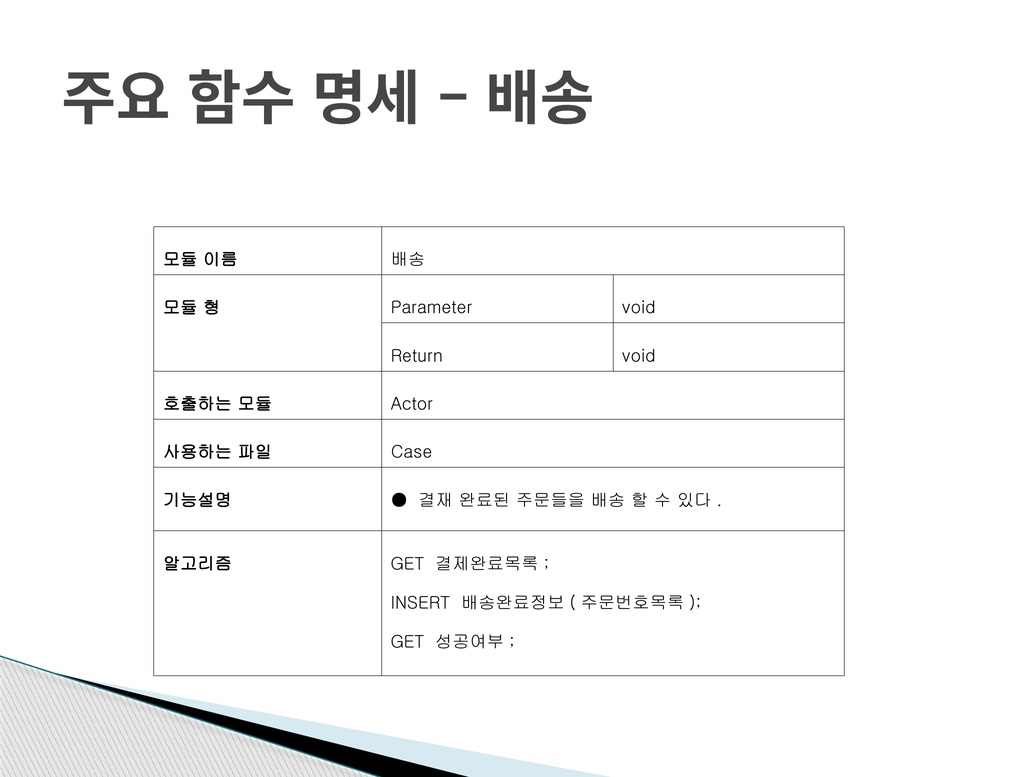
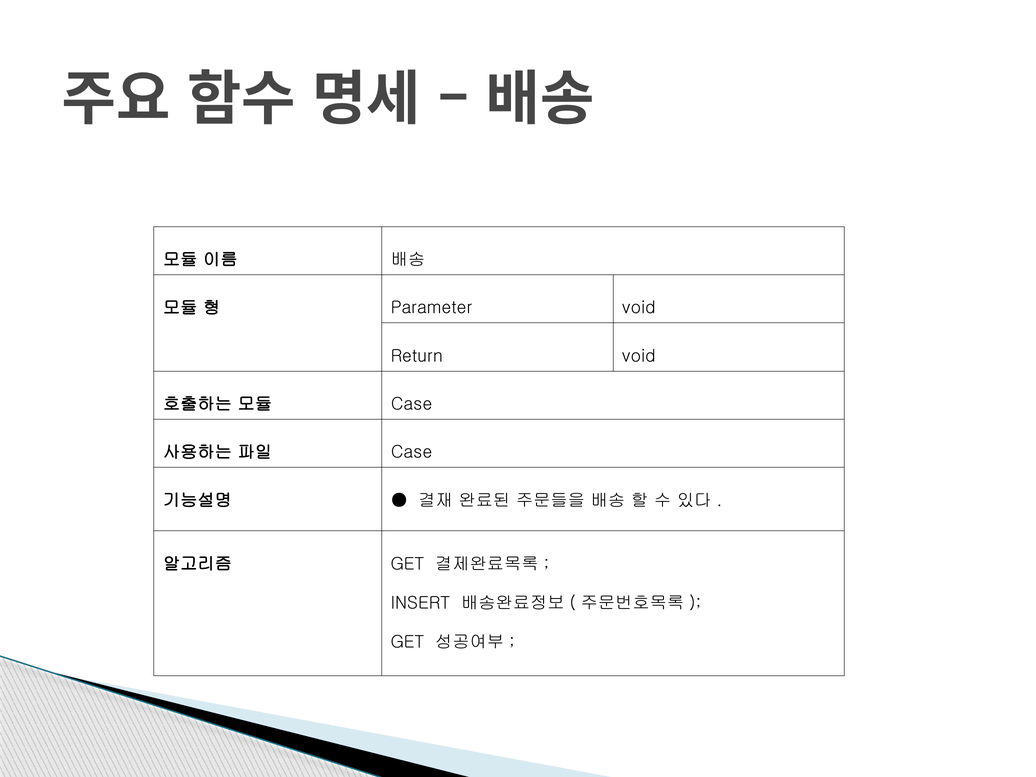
Actor: Actor -> Case (412, 404)
